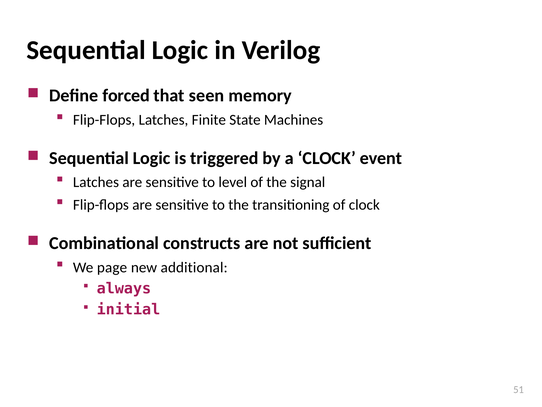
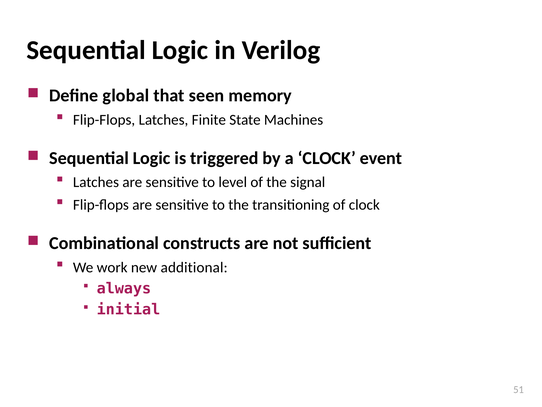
forced: forced -> global (126, 96)
page: page -> work (112, 267)
